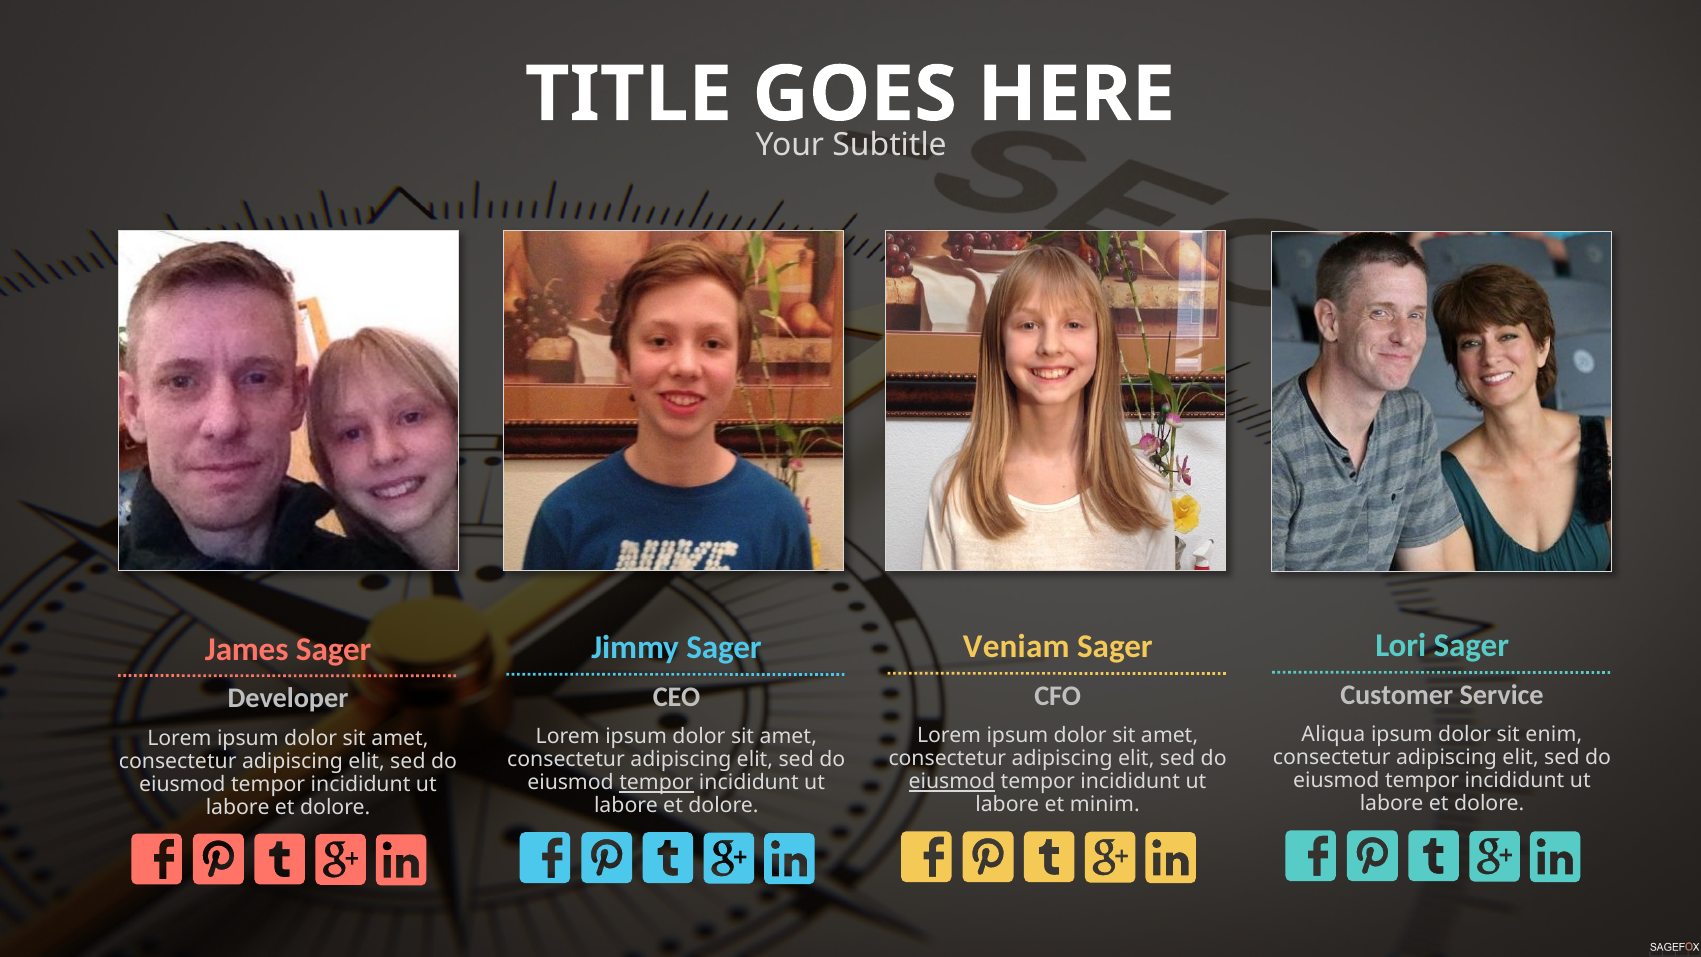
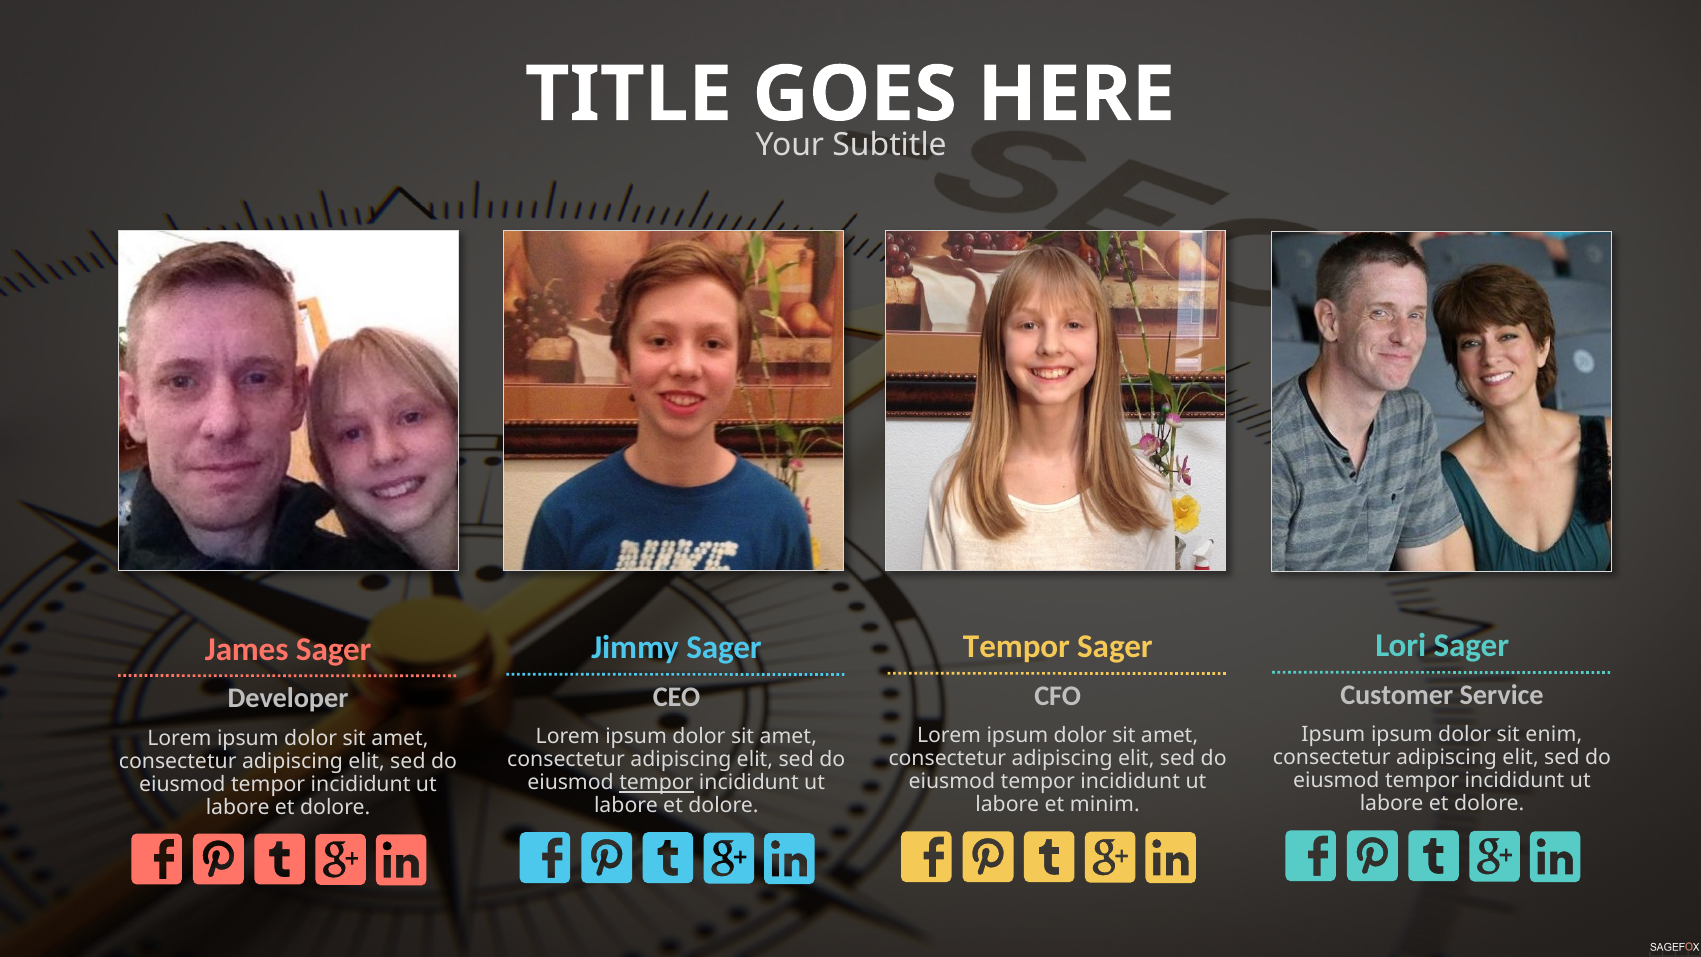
Veniam: Veniam -> Tempor (1016, 647)
Aliqua: Aliqua -> Ipsum (1333, 735)
eiusmod underline: present -> none (952, 782)
